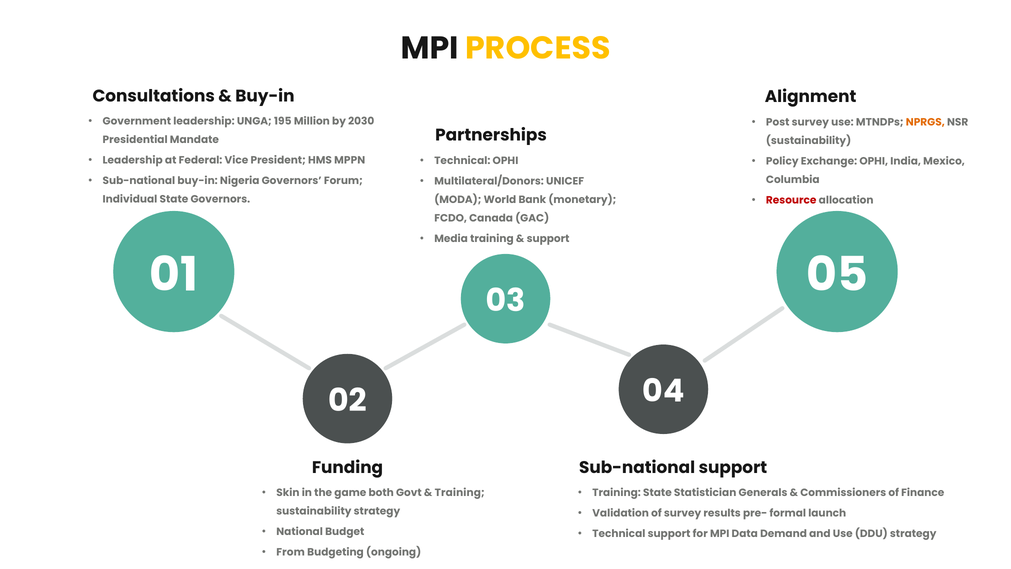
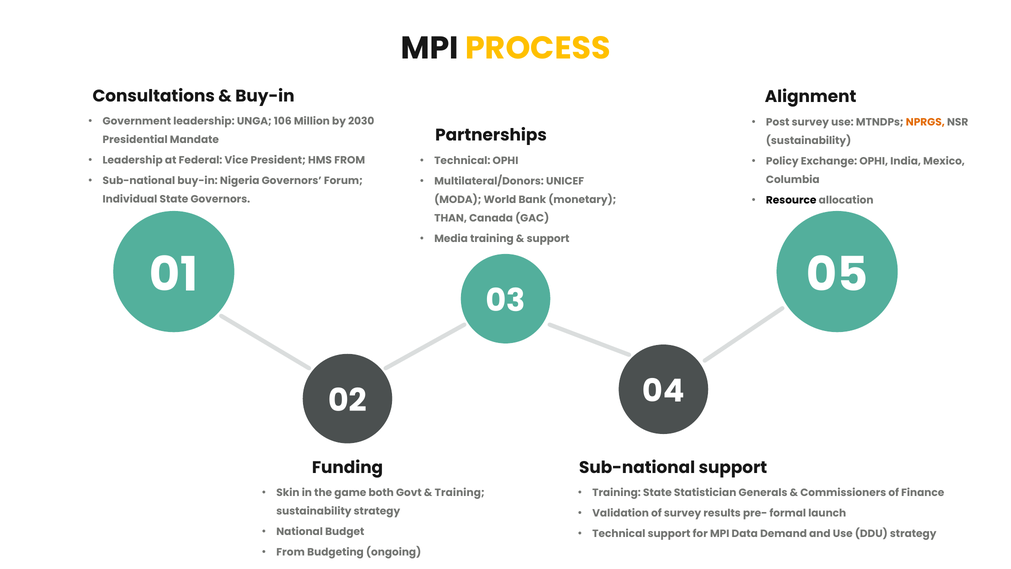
195: 195 -> 106 (283, 121)
HMS MPPN: MPPN -> FROM (350, 160)
Resource colour: red -> black (791, 200)
FCDO: FCDO -> THAN (451, 218)
